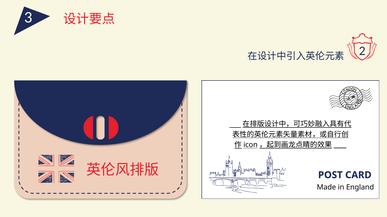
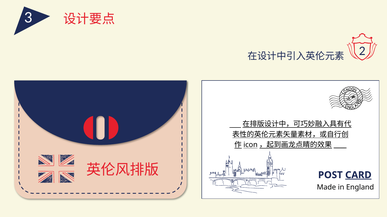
CARD underline: none -> present (358, 176)
